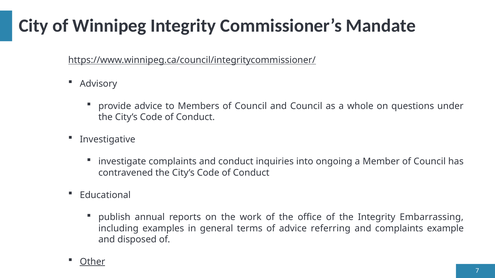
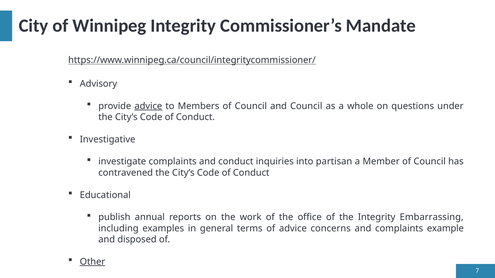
advice underline: none -> present (148, 106)
ongoing: ongoing -> partisan (334, 162)
referring: referring -> concerns (331, 229)
